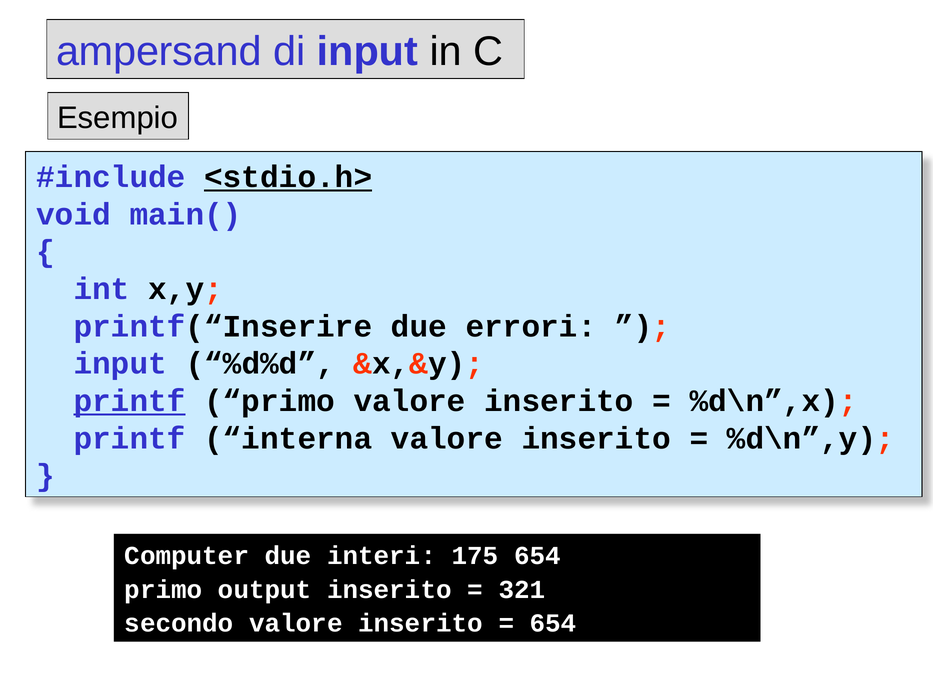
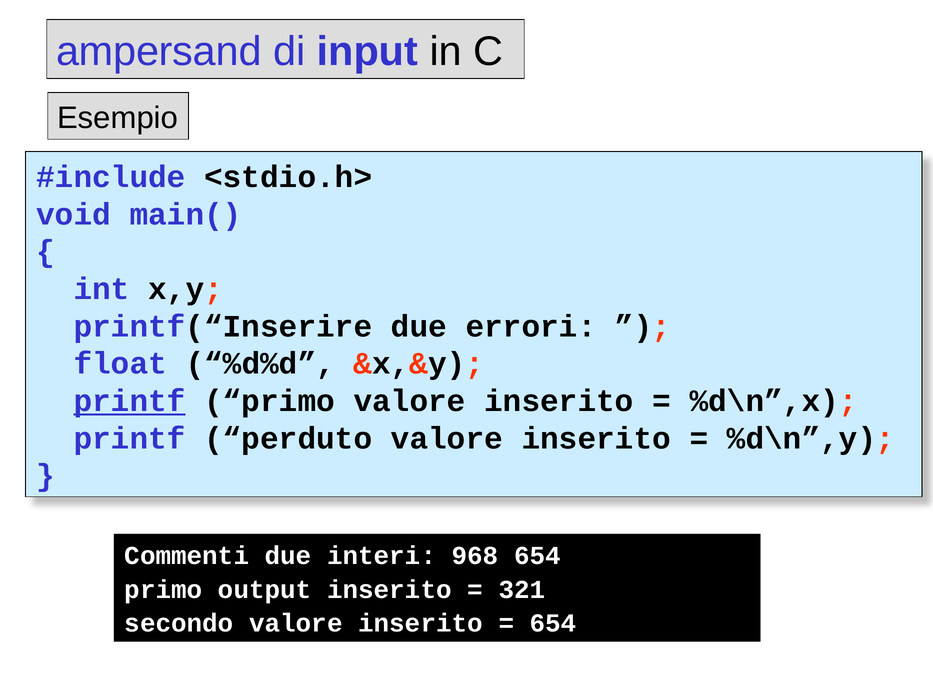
<stdio.h> underline: present -> none (288, 177)
input: input -> float (120, 364)
interna: interna -> perduto (288, 438)
Computer: Computer -> Commenti (187, 556)
175: 175 -> 968 (475, 556)
